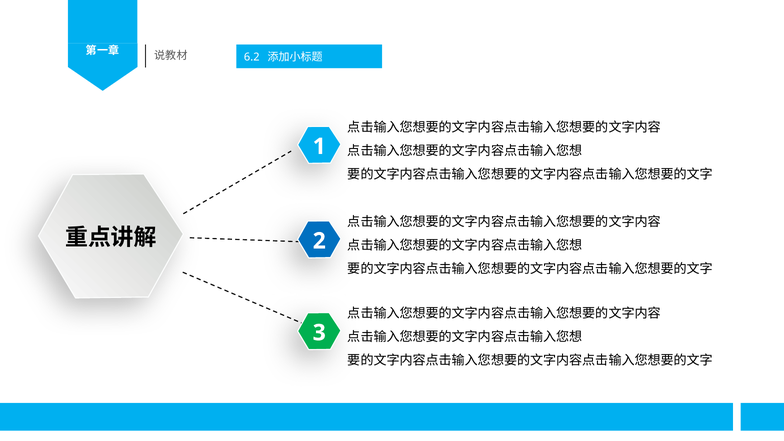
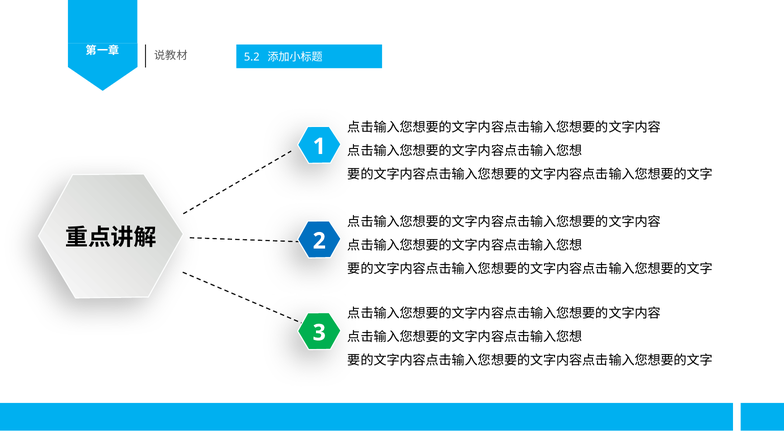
6.2: 6.2 -> 5.2 (252, 57)
